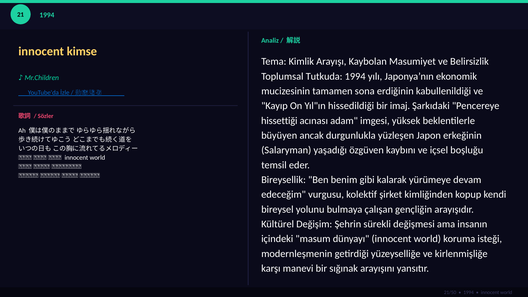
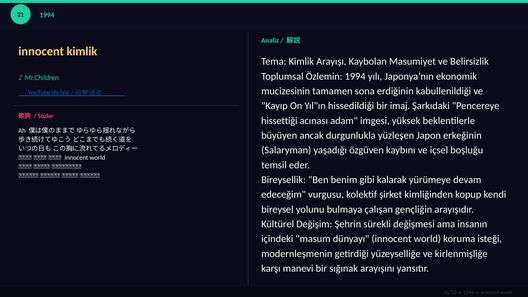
innocent kimse: kimse -> kimlik (82, 51)
Tutkuda: Tutkuda -> Özlemin (324, 76)
